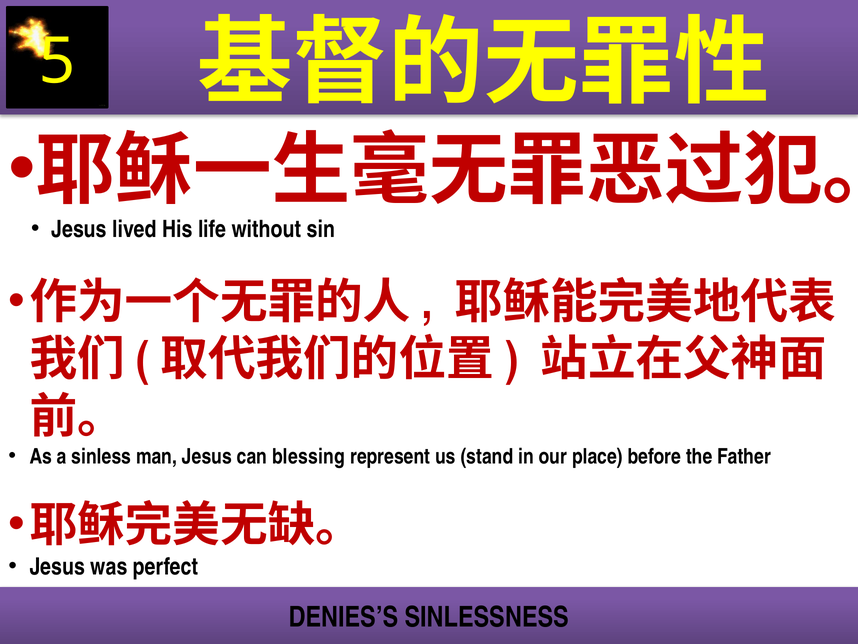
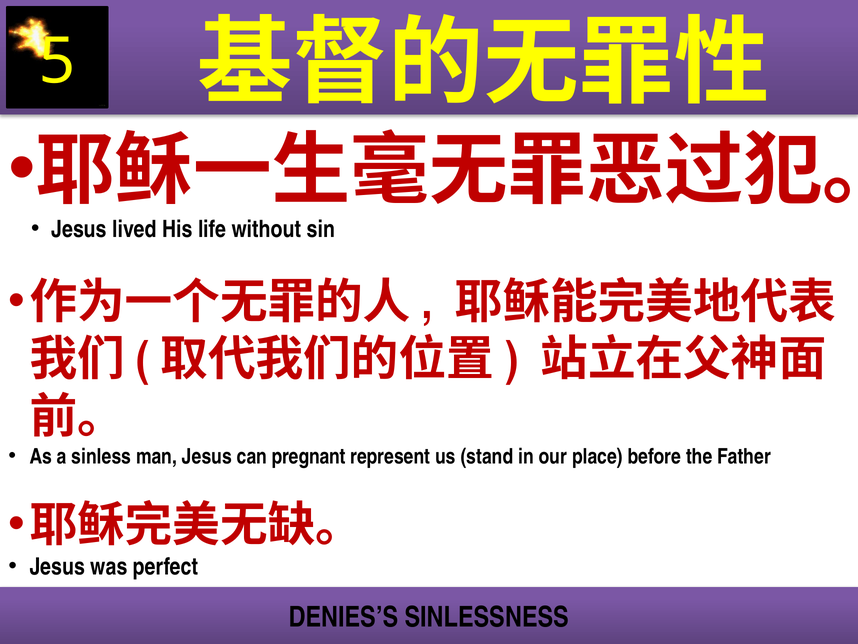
blessing: blessing -> pregnant (309, 456)
